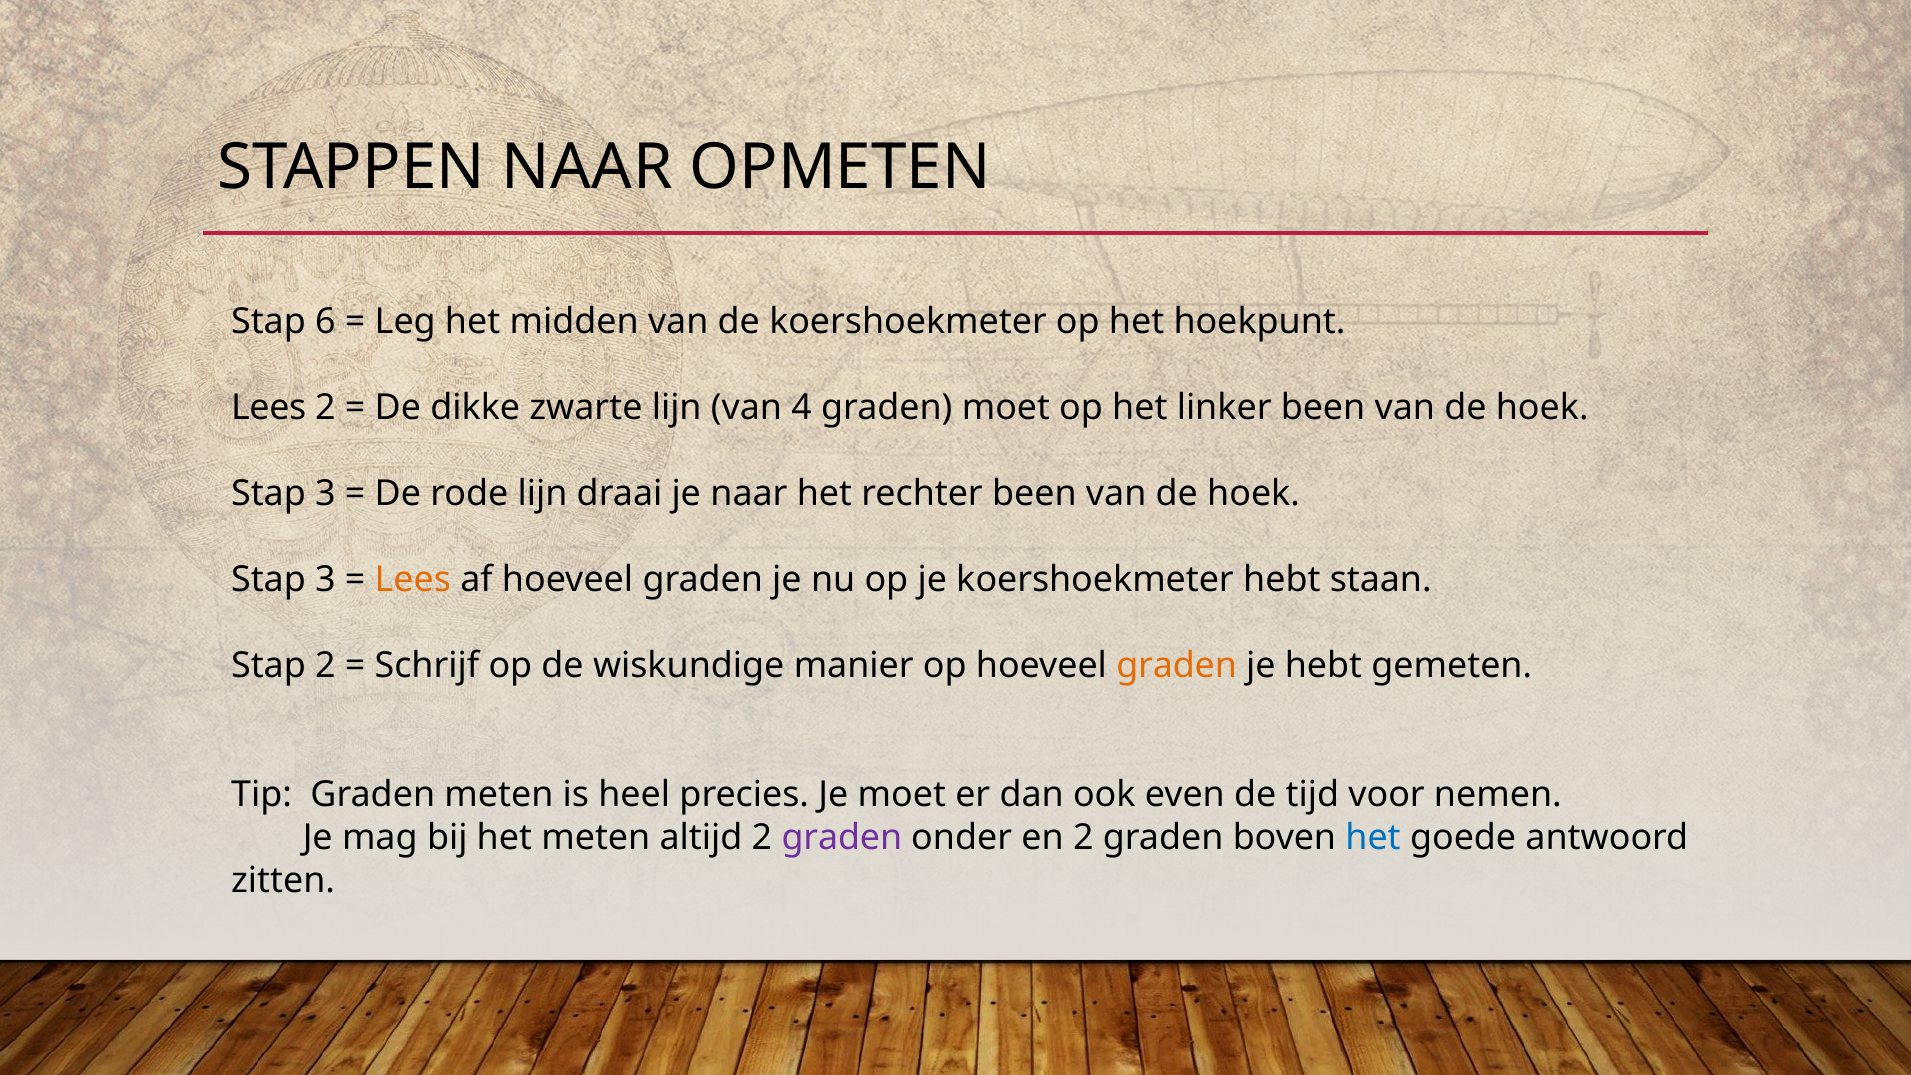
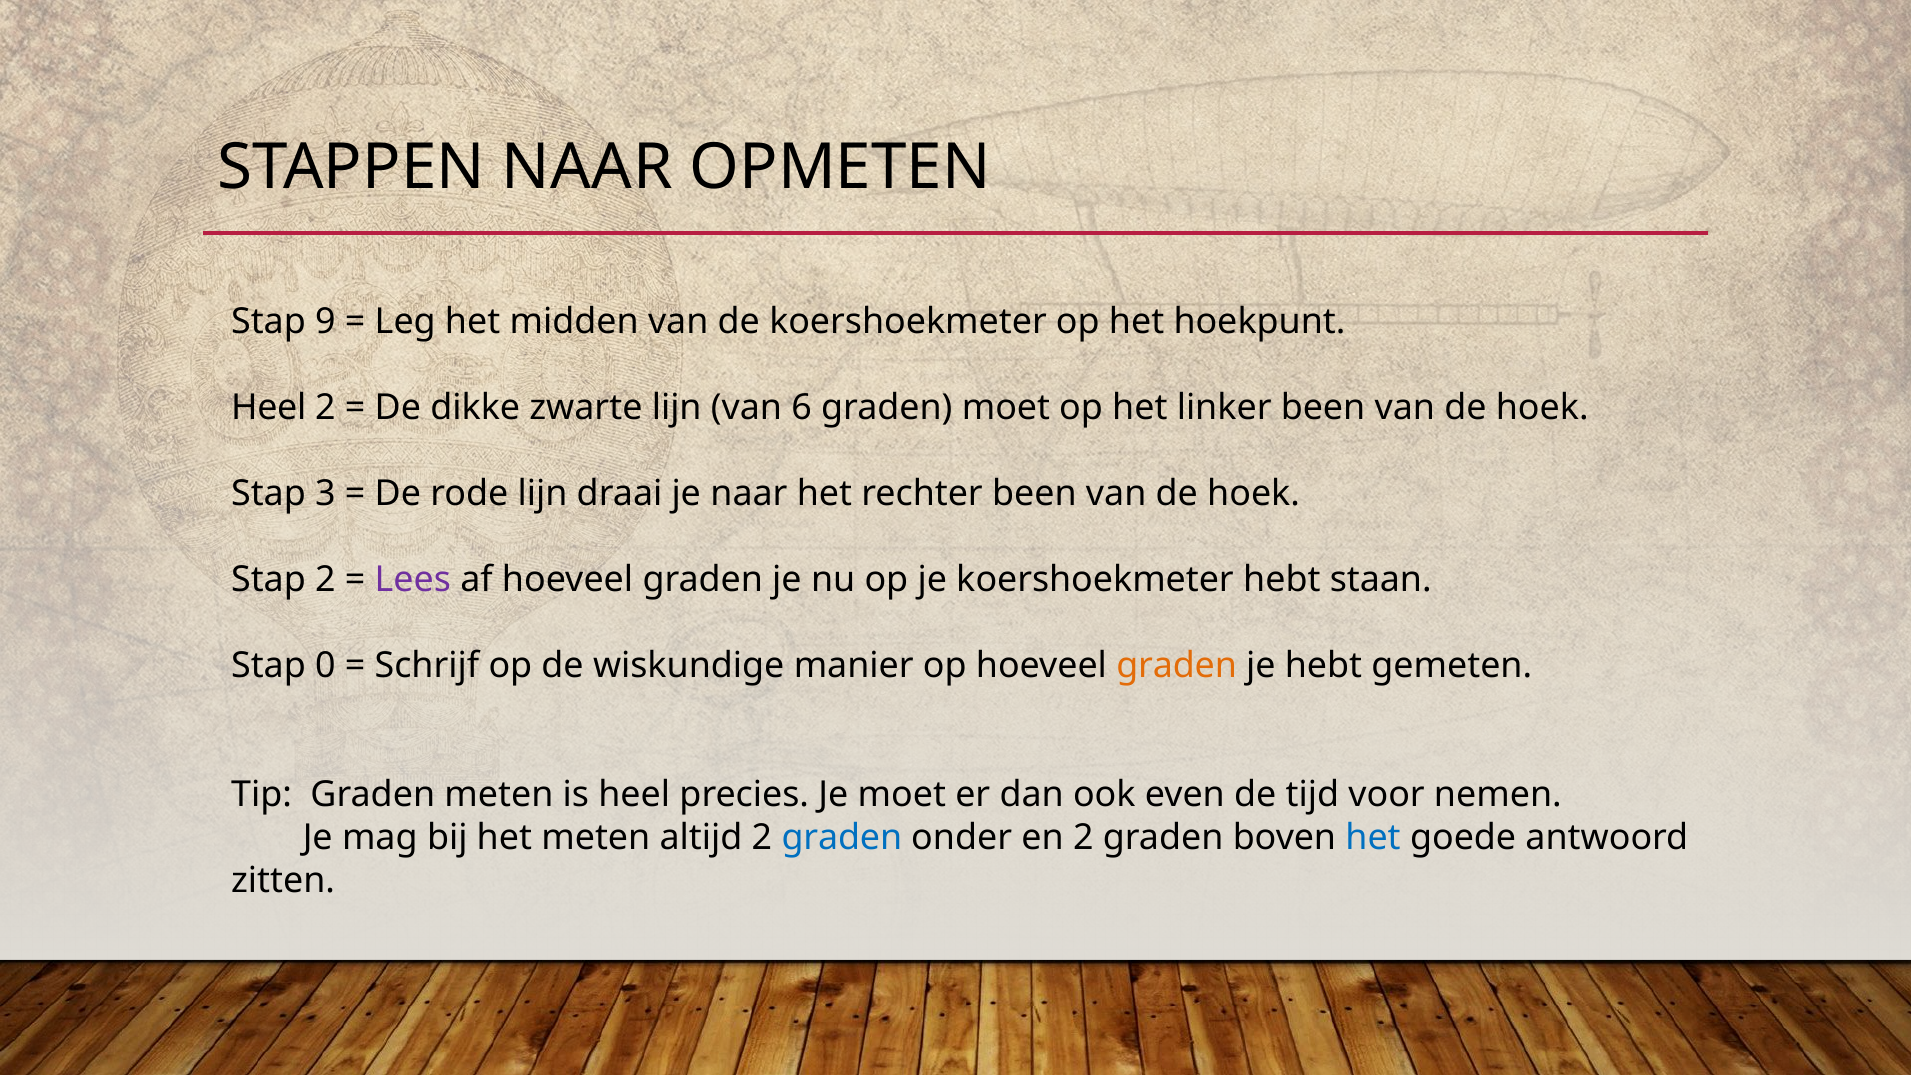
6: 6 -> 9 (325, 322)
Lees: Lees -> Heel (269, 408)
4: 4 -> 6 (802, 408)
3: 3 -> 2 (325, 580)
Lees colour: orange -> purple (413, 580)
Stap 2: 2 -> 0 (325, 666)
graden colour: purple -> blue (842, 838)
